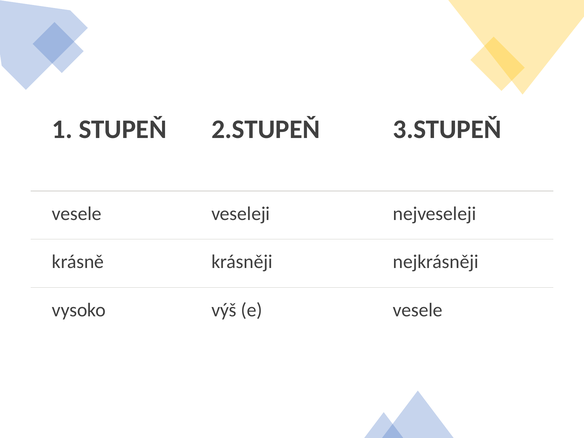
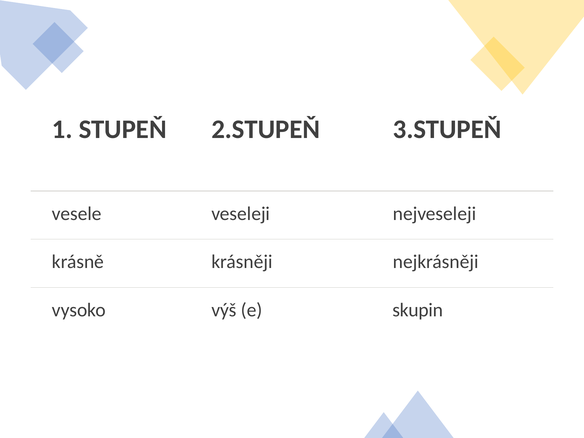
e vesele: vesele -> skupin (418, 310)
